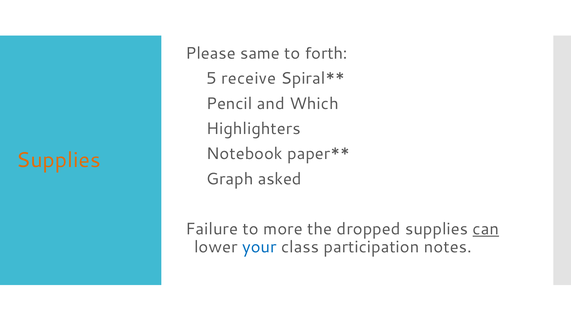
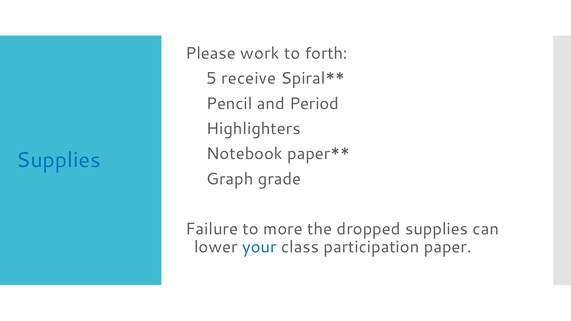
same: same -> work (260, 53)
Which: Which -> Period (314, 104)
Supplies colour: orange -> blue (58, 160)
asked: asked -> grade (280, 179)
can underline: present -> none (486, 229)
notes: notes -> paper (448, 247)
